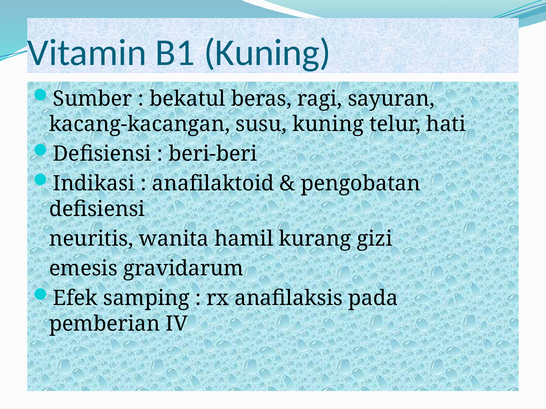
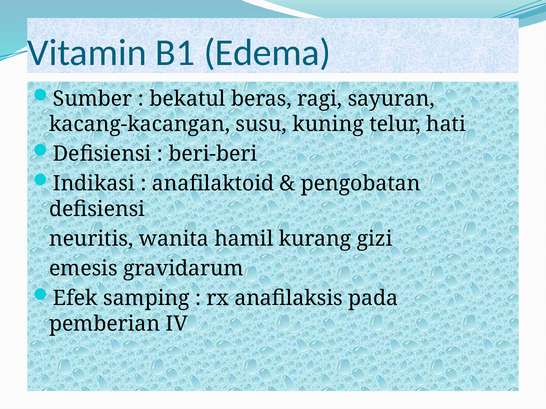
B1 Kuning: Kuning -> Edema (267, 53)
